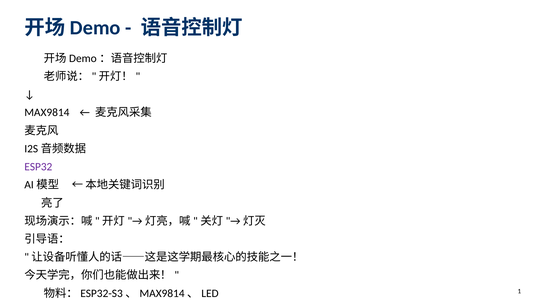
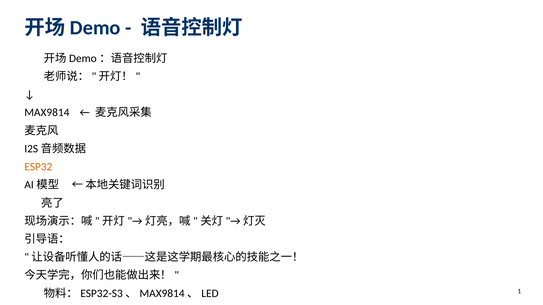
ESP32 colour: purple -> orange (38, 167)
